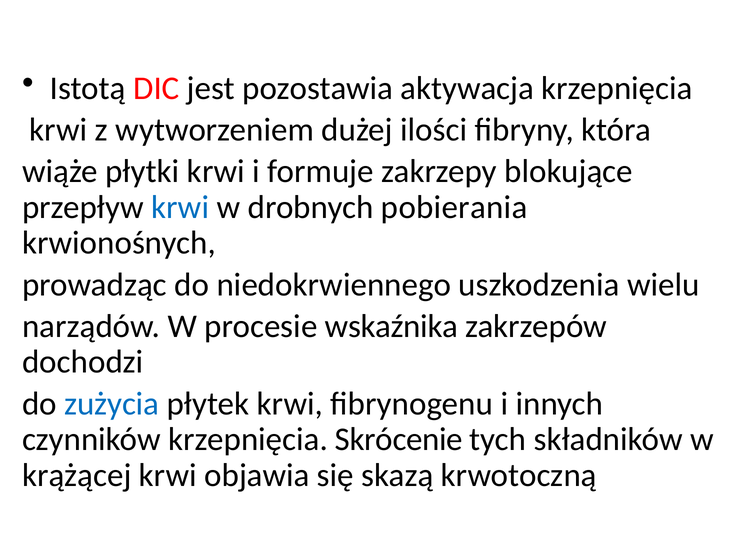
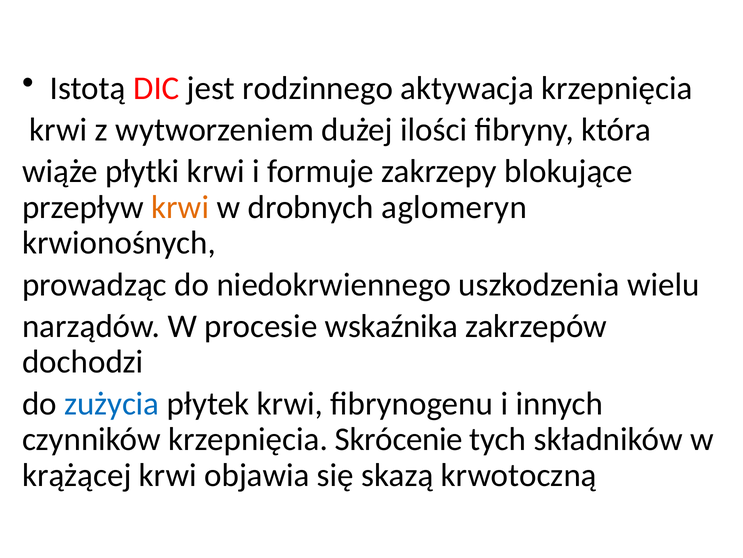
pozostawia: pozostawia -> rodzinnego (318, 88)
krwi colour: blue -> orange (180, 207)
pobierania: pobierania -> aglomeryn (454, 207)
